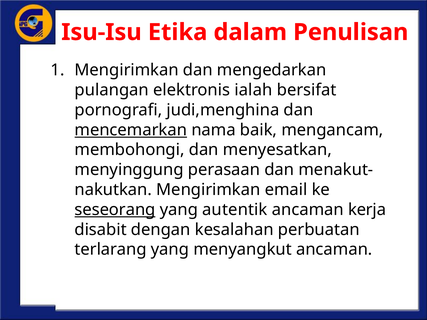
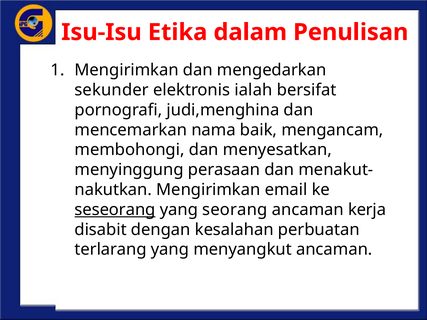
pulangan: pulangan -> sekunder (112, 90)
mencemarkan underline: present -> none (131, 130)
autentik: autentik -> seorang (235, 210)
